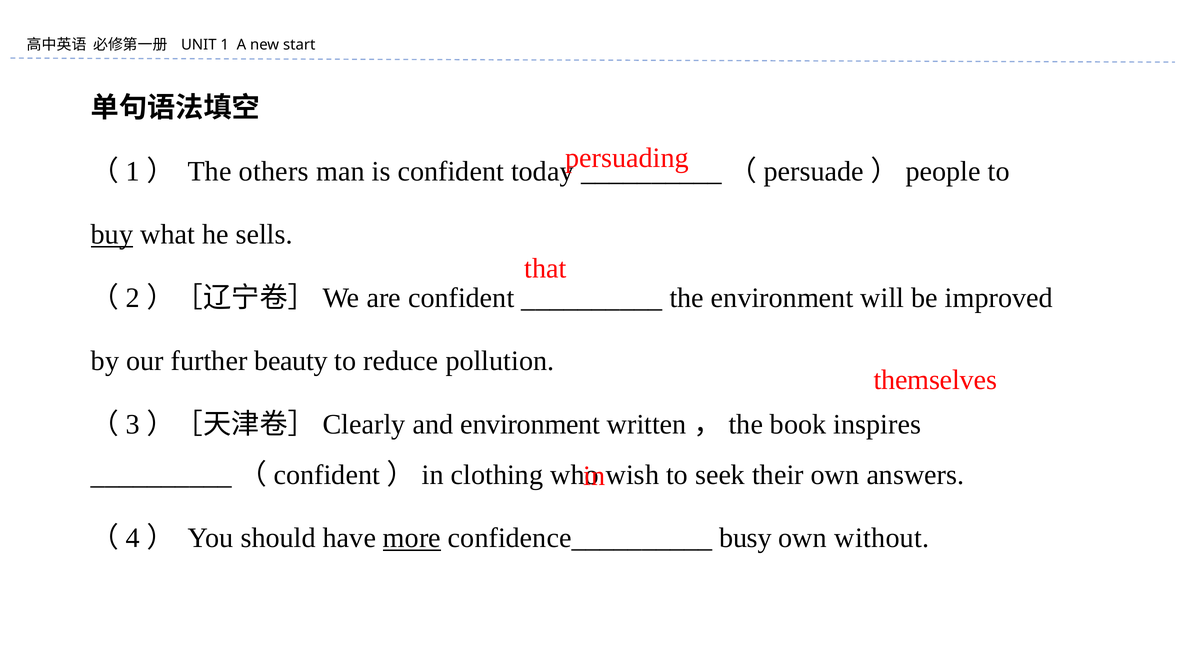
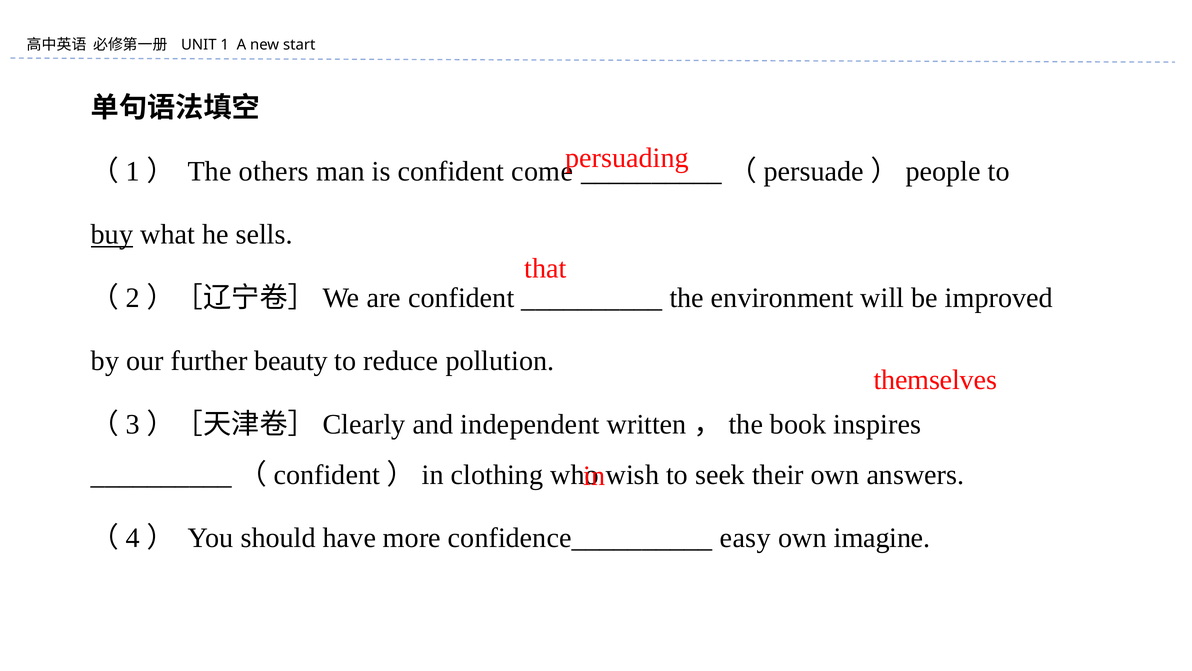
today: today -> come (542, 171)
and environment: environment -> independent (530, 424)
more underline: present -> none (412, 538)
busy: busy -> easy (745, 538)
without: without -> imagine (882, 538)
